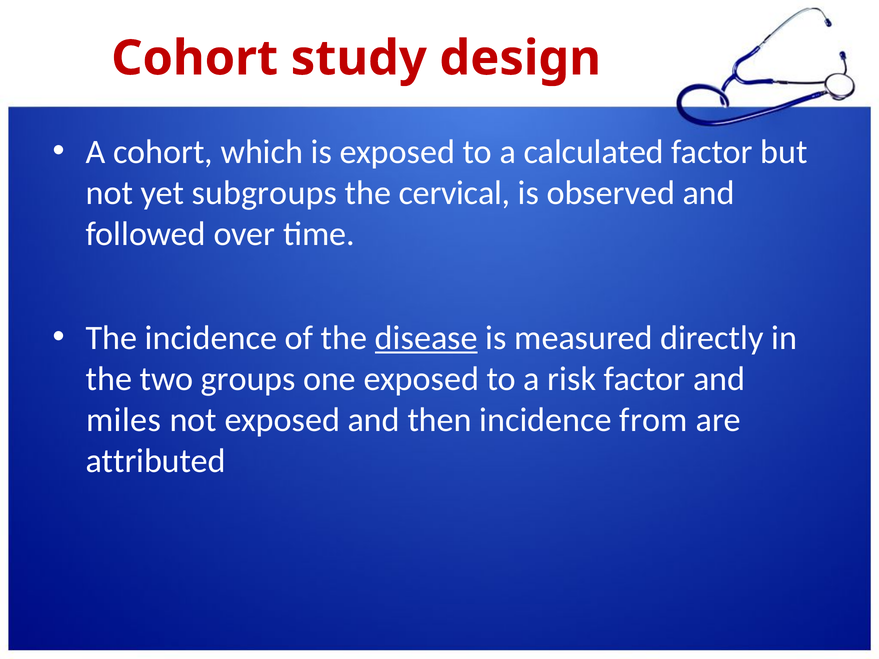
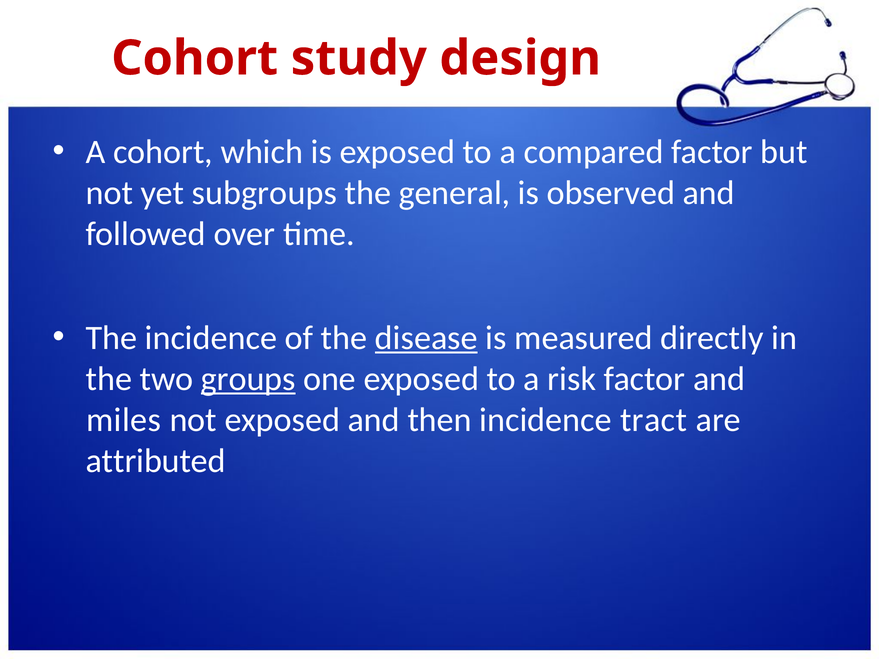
calculated: calculated -> compared (594, 152)
cervical: cervical -> general (454, 193)
groups underline: none -> present (248, 379)
from: from -> tract (654, 420)
